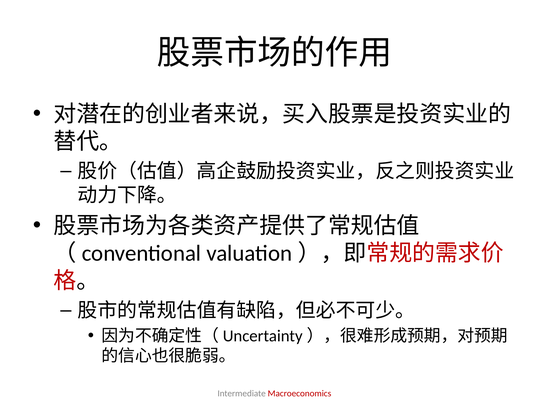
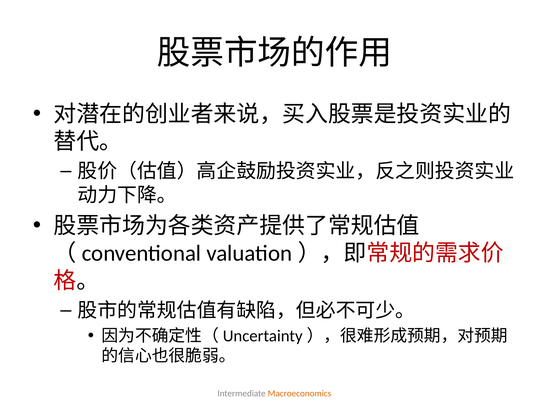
Macroeconomics colour: red -> orange (299, 393)
